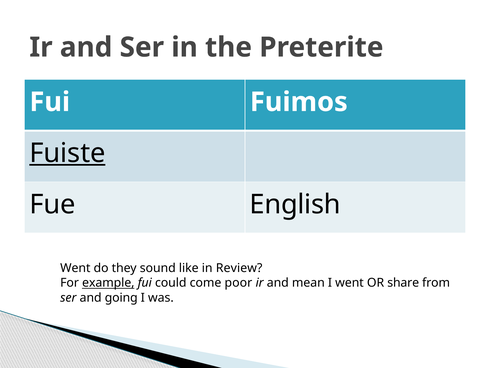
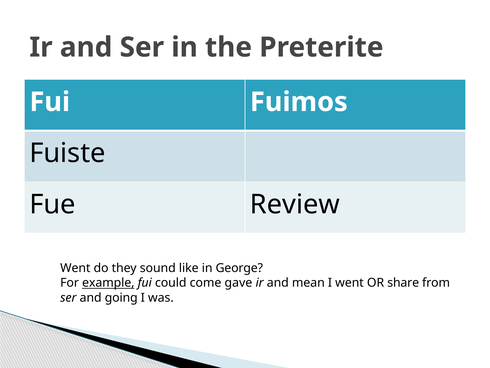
Fuiste underline: present -> none (67, 153)
English: English -> Review (295, 204)
Review: Review -> George (239, 268)
poor: poor -> gave (238, 283)
